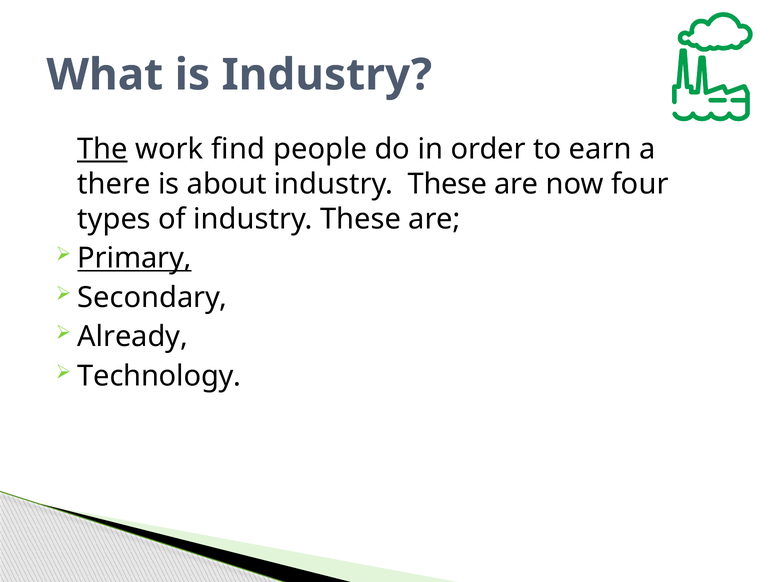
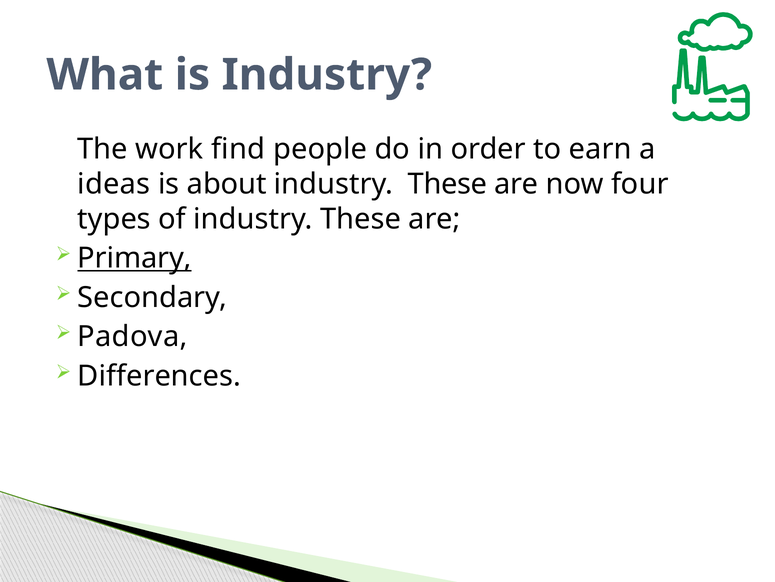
The underline: present -> none (102, 149)
there: there -> ideas (114, 184)
Already: Already -> Padova (132, 336)
Technology: Technology -> Differences (159, 376)
